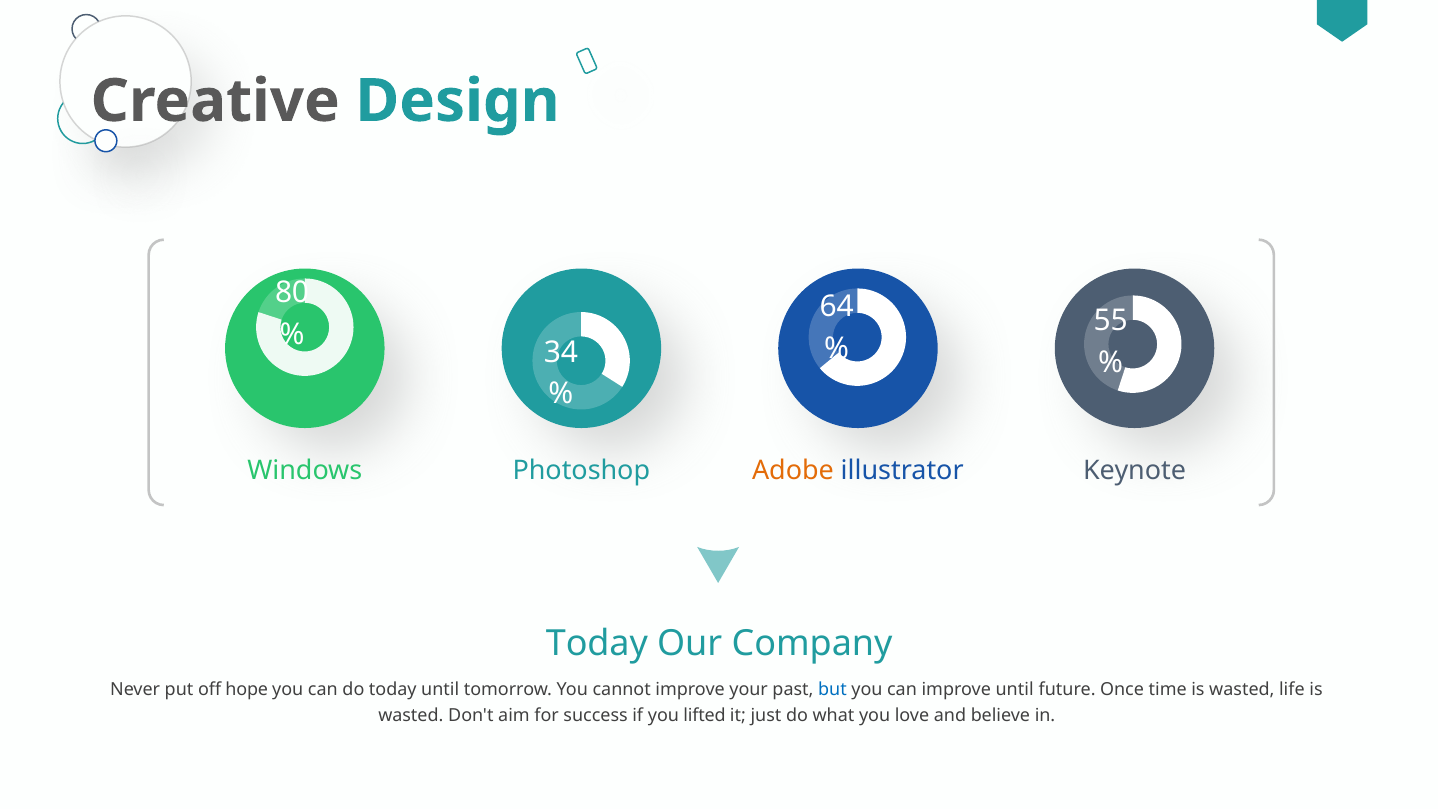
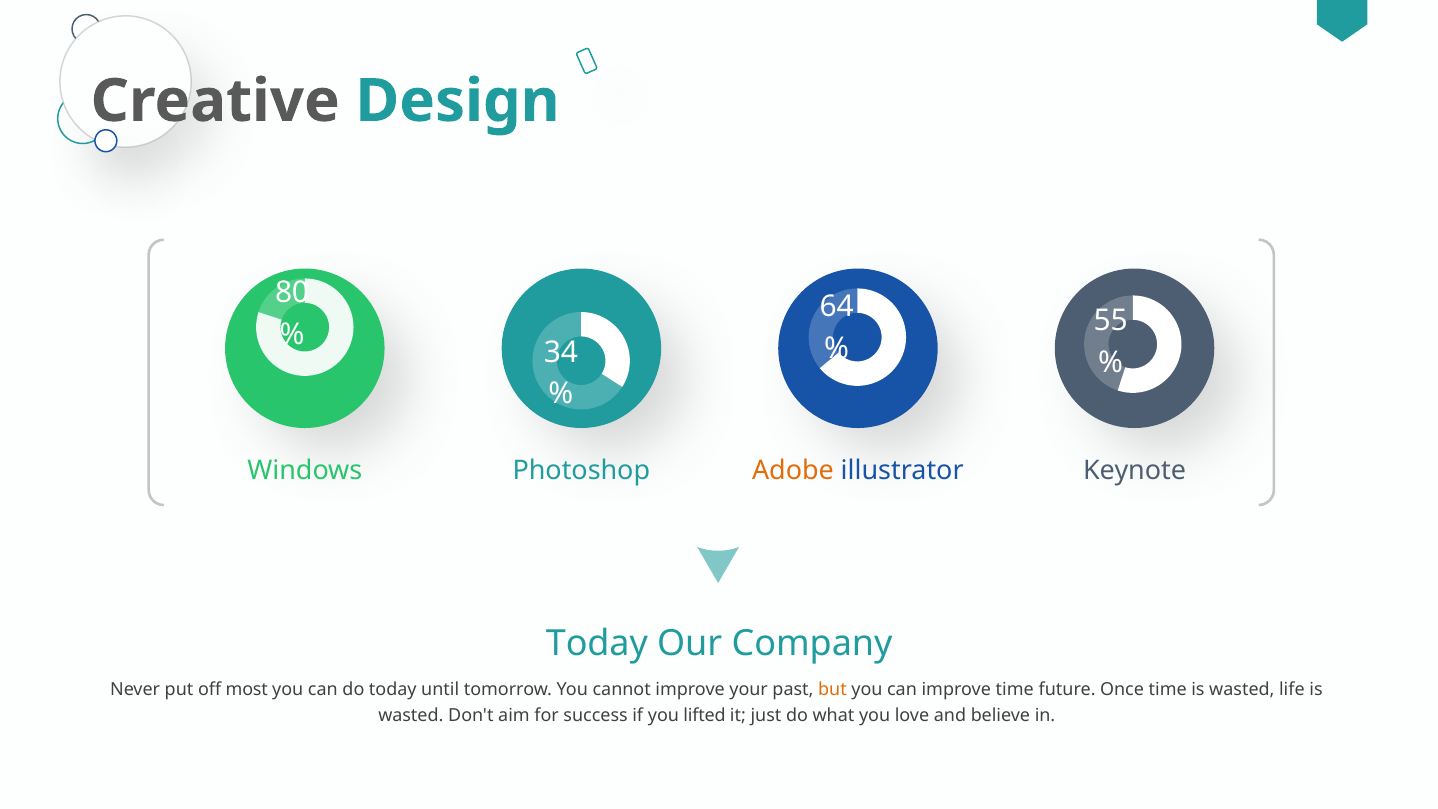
hope: hope -> most (247, 690)
but colour: blue -> orange (832, 690)
improve until: until -> time (1015, 690)
